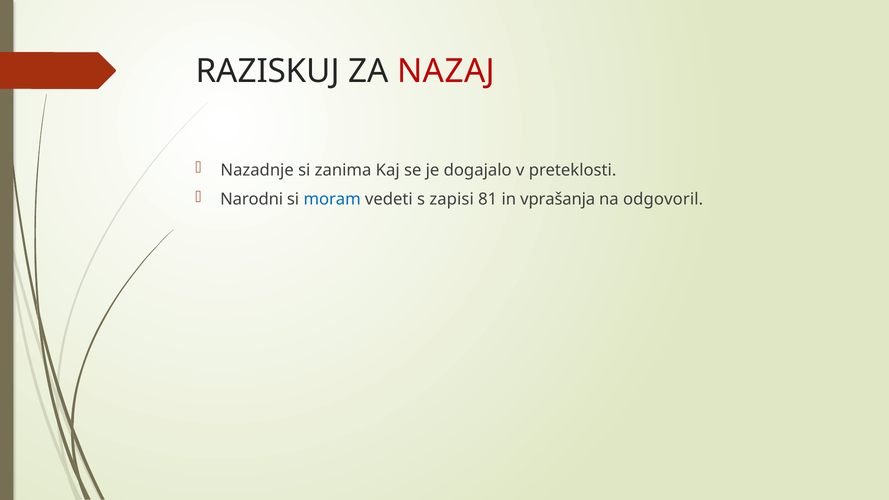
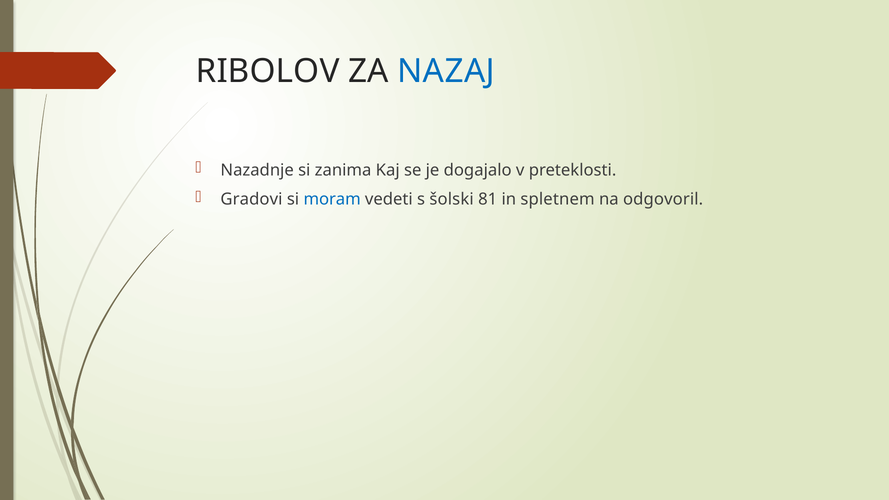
RAZISKUJ: RAZISKUJ -> RIBOLOV (268, 71)
NAZAJ colour: red -> blue (446, 71)
Narodni: Narodni -> Gradovi (252, 199)
zapisi: zapisi -> šolski (452, 199)
vprašanja: vprašanja -> spletnem (558, 199)
